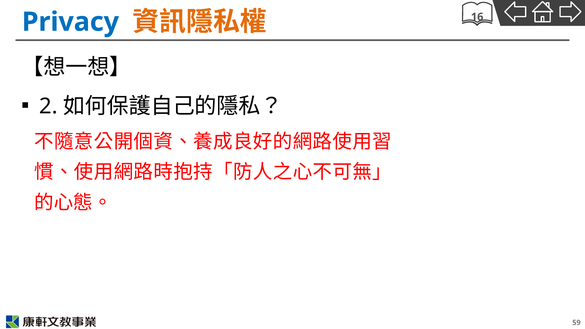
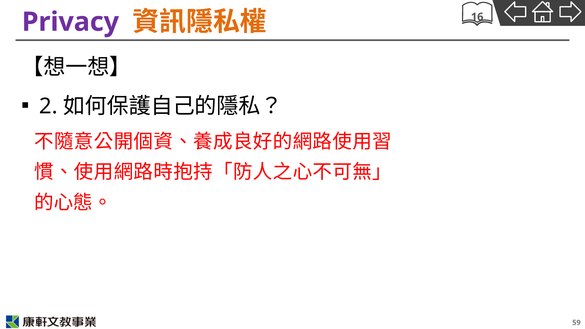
Privacy colour: blue -> purple (70, 22)
